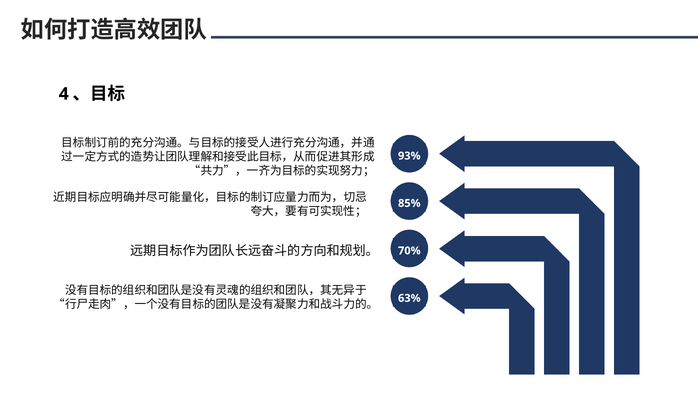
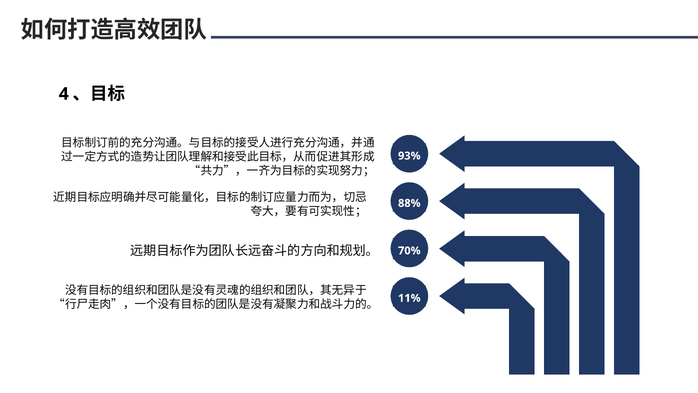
85%: 85% -> 88% (409, 203)
63%: 63% -> 11% (409, 298)
